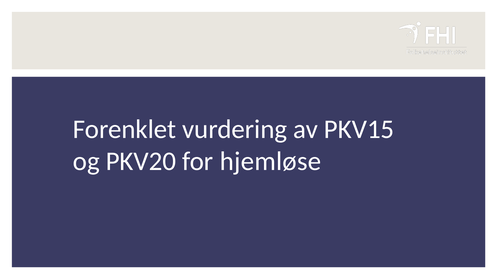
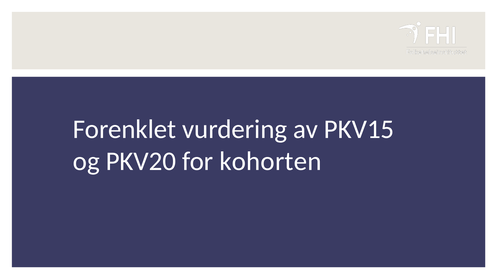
hjemløse: hjemløse -> kohorten (271, 162)
